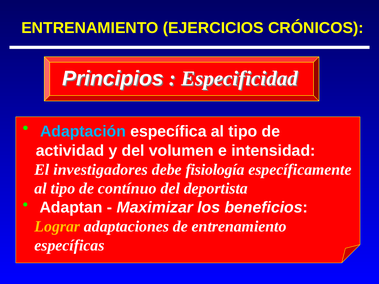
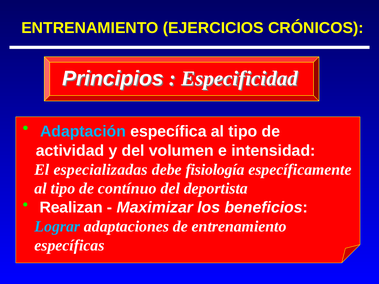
investigadores: investigadores -> especializadas (101, 170)
Adaptan: Adaptan -> Realizan (71, 208)
Lograr colour: yellow -> light blue (57, 227)
